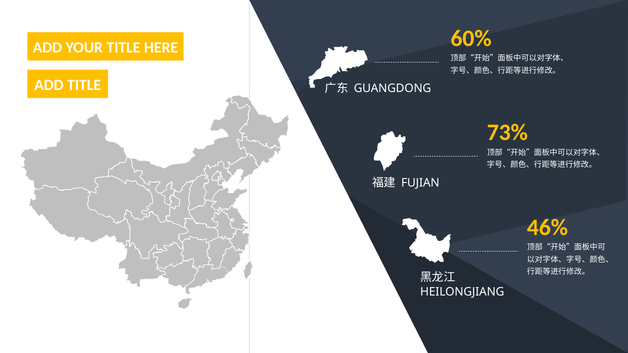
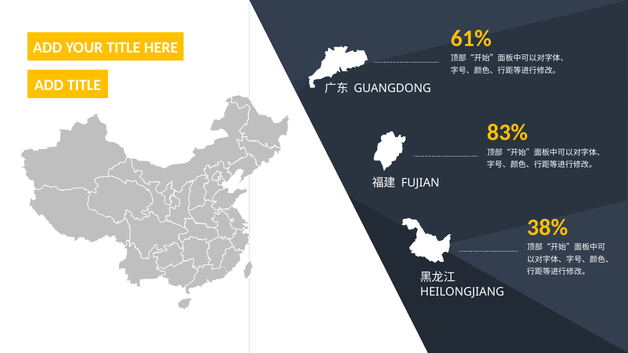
60%: 60% -> 61% (471, 38)
73%: 73% -> 83% (507, 133)
46%: 46% -> 38% (547, 228)
